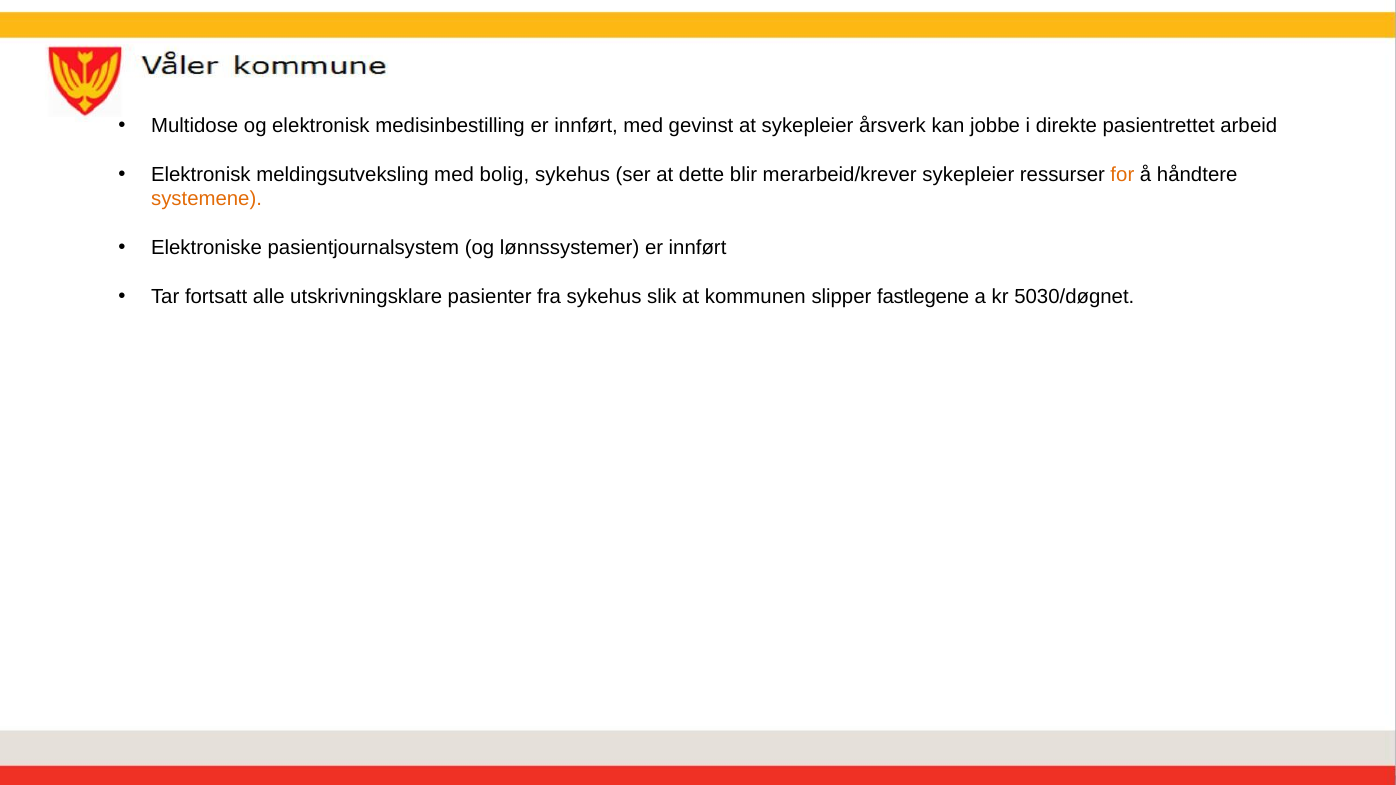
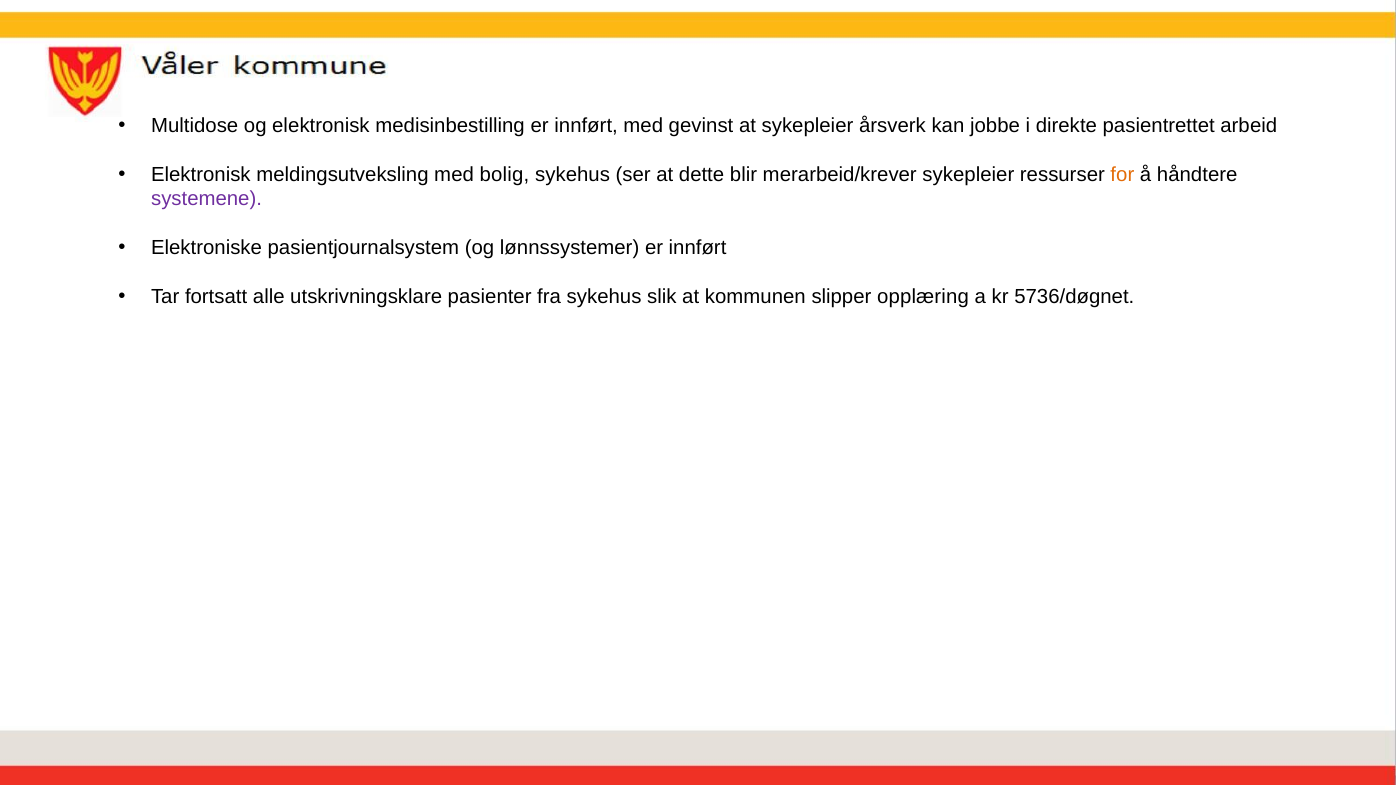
systemene colour: orange -> purple (207, 199)
fastlegene: fastlegene -> opplæring (923, 297)
5030/døgnet: 5030/døgnet -> 5736/døgnet (1074, 297)
